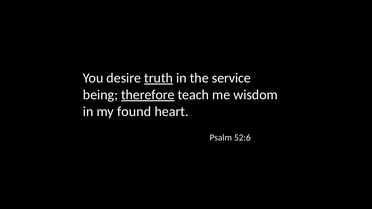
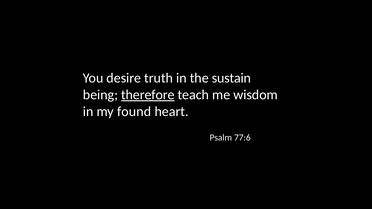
truth underline: present -> none (159, 78)
service: service -> sustain (231, 78)
52:6: 52:6 -> 77:6 (242, 138)
